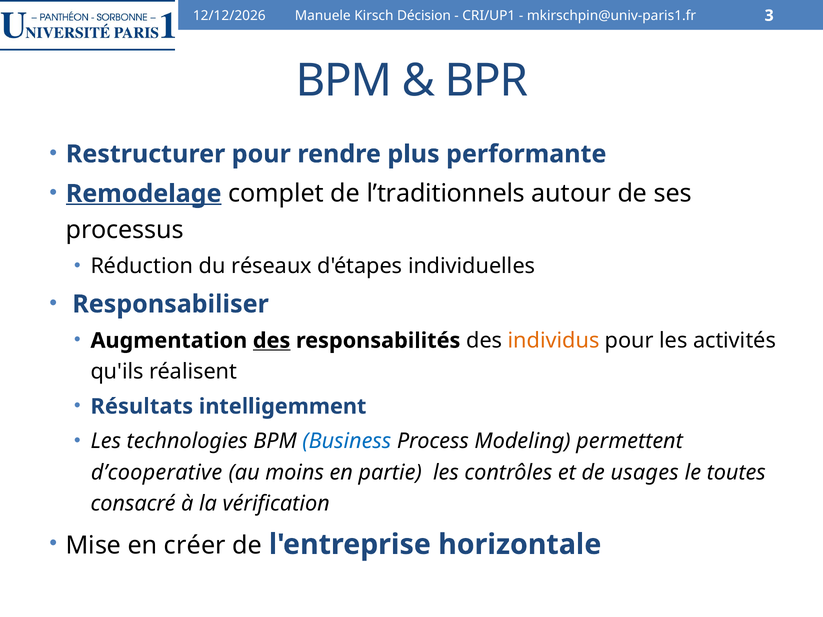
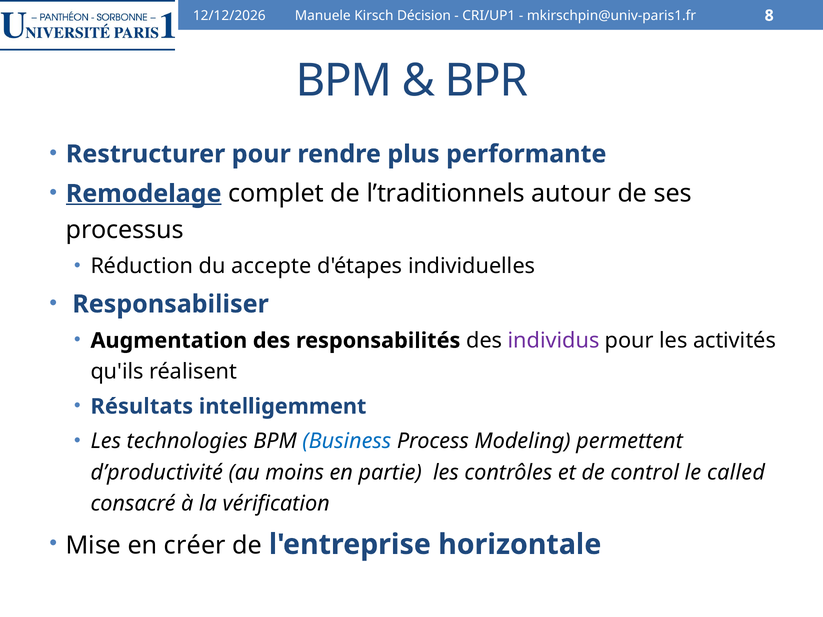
3: 3 -> 8 (769, 16)
réseaux: réseaux -> accepte (271, 266)
des underline: present -> none (272, 341)
individus colour: orange -> purple (554, 341)
d’cooperative: d’cooperative -> d’productivité (157, 473)
usages: usages -> control (645, 473)
toutes: toutes -> called (736, 473)
